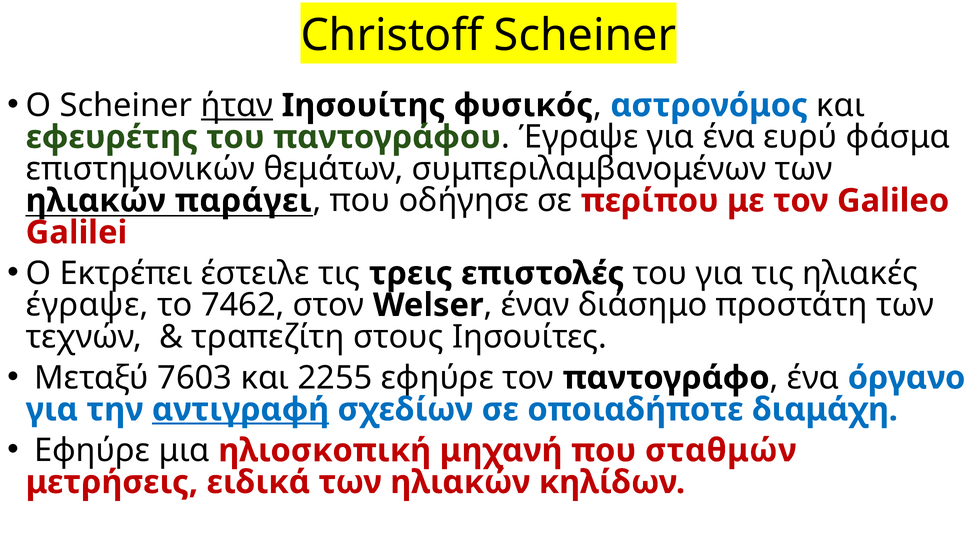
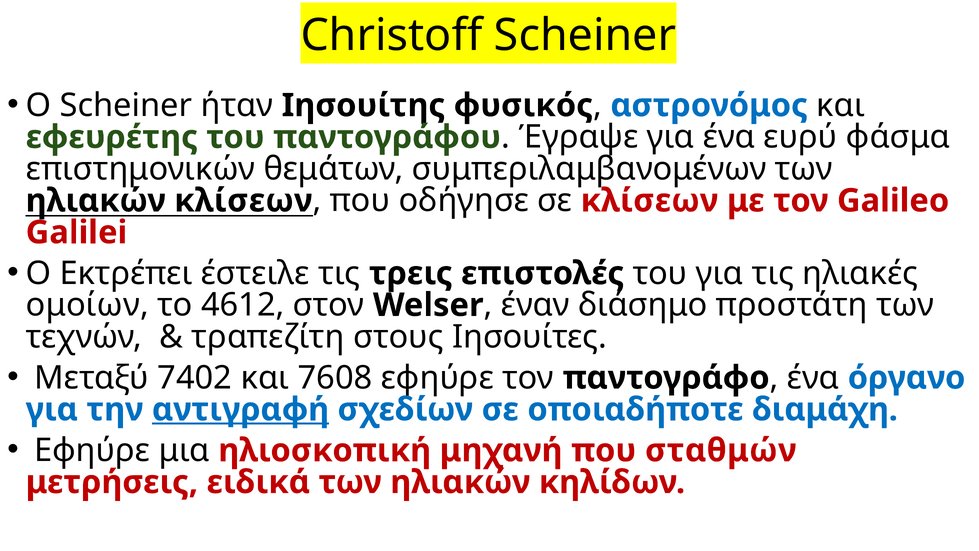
ήταν underline: present -> none (237, 105)
ηλιακών παράγει: παράγει -> κλίσεων (243, 201)
σε περίπου: περίπου -> κλίσεων (649, 201)
έγραψε: έγραψε -> ομοίων (87, 305)
7462: 7462 -> 4612 (243, 305)
7603: 7603 -> 7402 (195, 378)
2255: 2255 -> 7608 (335, 378)
